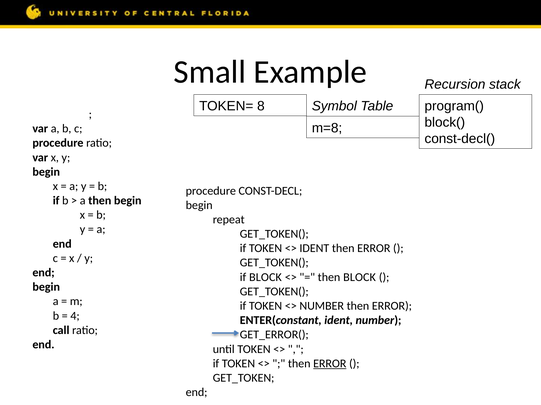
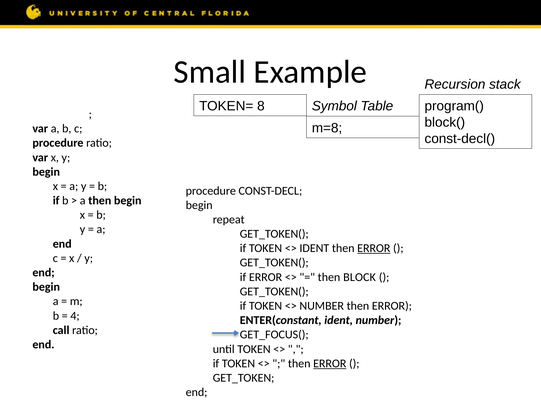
ERROR underline: none -> present (374, 249)
if BLOCK: BLOCK -> ERROR (266, 278)
GET_ERROR(: GET_ERROR( -> GET_FOCUS( (274, 335)
